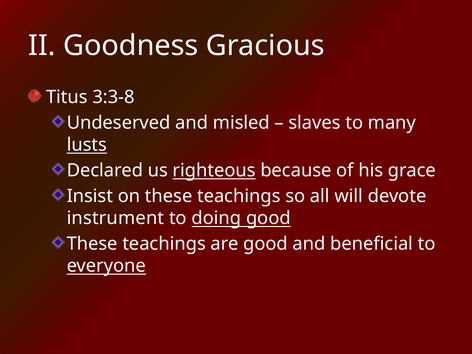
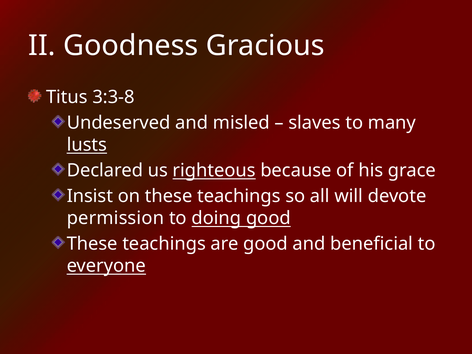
instrument: instrument -> permission (115, 218)
